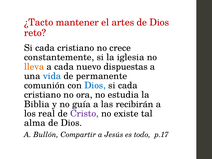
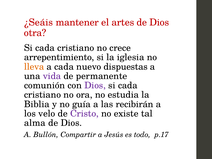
¿Tacto: ¿Tacto -> ¿Seáis (39, 22)
reto: reto -> otra (35, 33)
constantemente: constantemente -> arrepentimiento (59, 57)
vida colour: blue -> purple (52, 76)
Dios colour: blue -> purple (95, 85)
real: real -> velo (47, 114)
